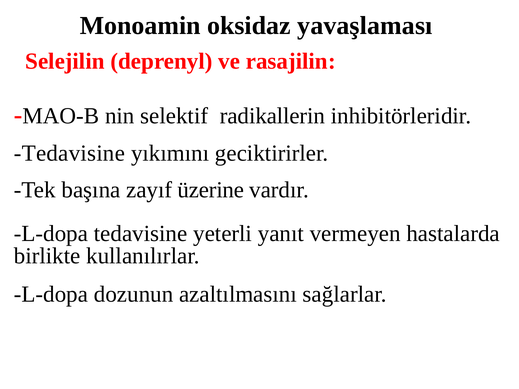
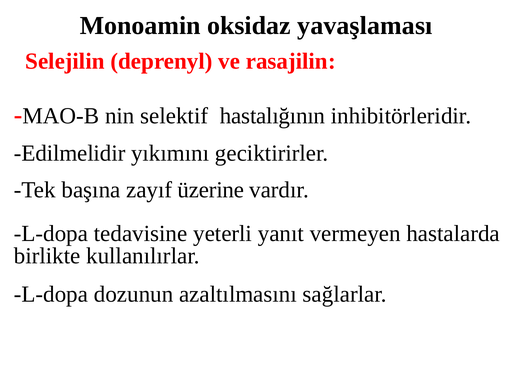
radikallerin: radikallerin -> hastalığının (273, 116)
Tedavisine: Tedavisine -> Edilmelidir (70, 153)
